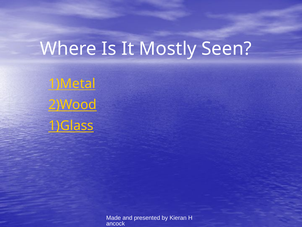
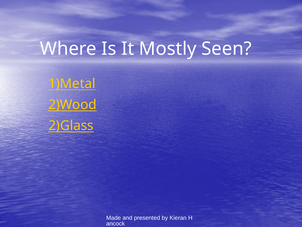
1)Glass: 1)Glass -> 2)Glass (71, 125)
